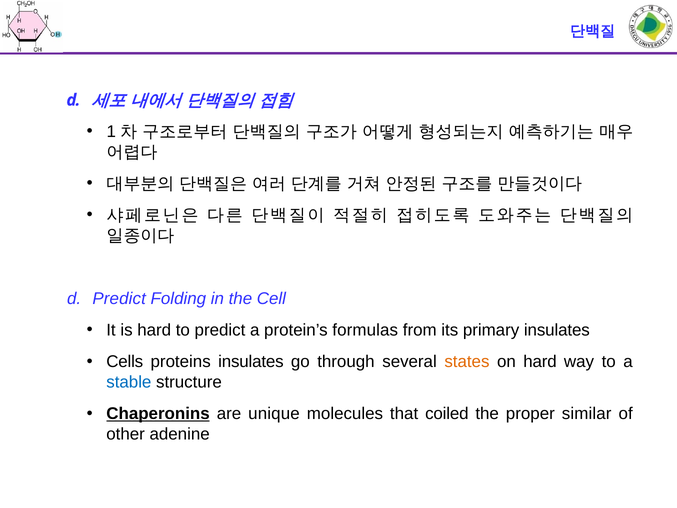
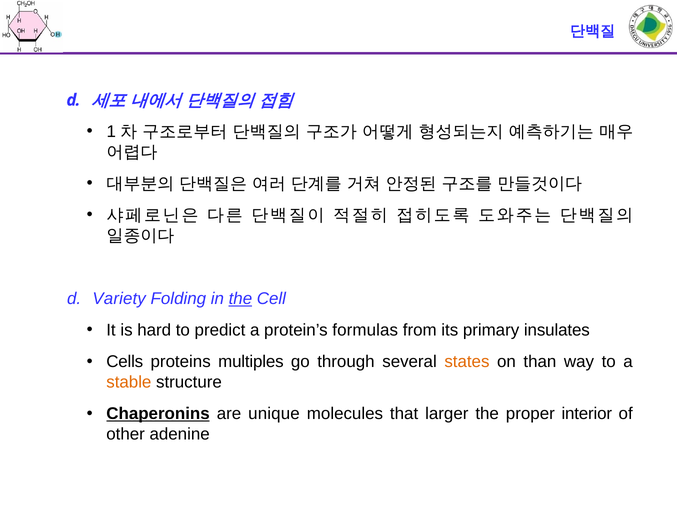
Predict: Predict -> Variety (119, 299)
the underline: none -> present (240, 299)
proteins insulates: insulates -> multiples (251, 362)
on hard: hard -> than (540, 362)
stable colour: blue -> orange (129, 382)
coiled: coiled -> larger (447, 414)
similar: similar -> interior (587, 414)
